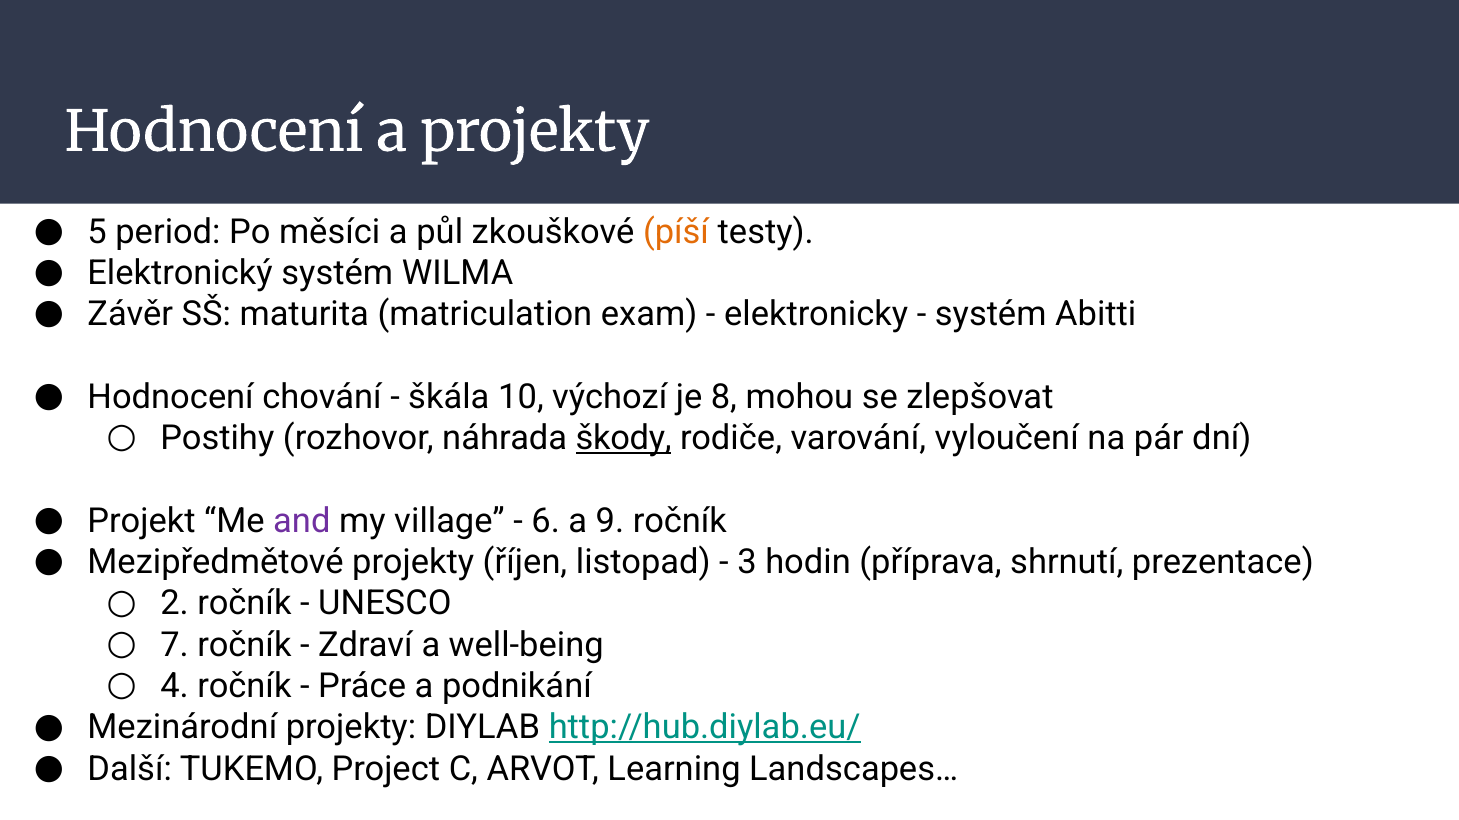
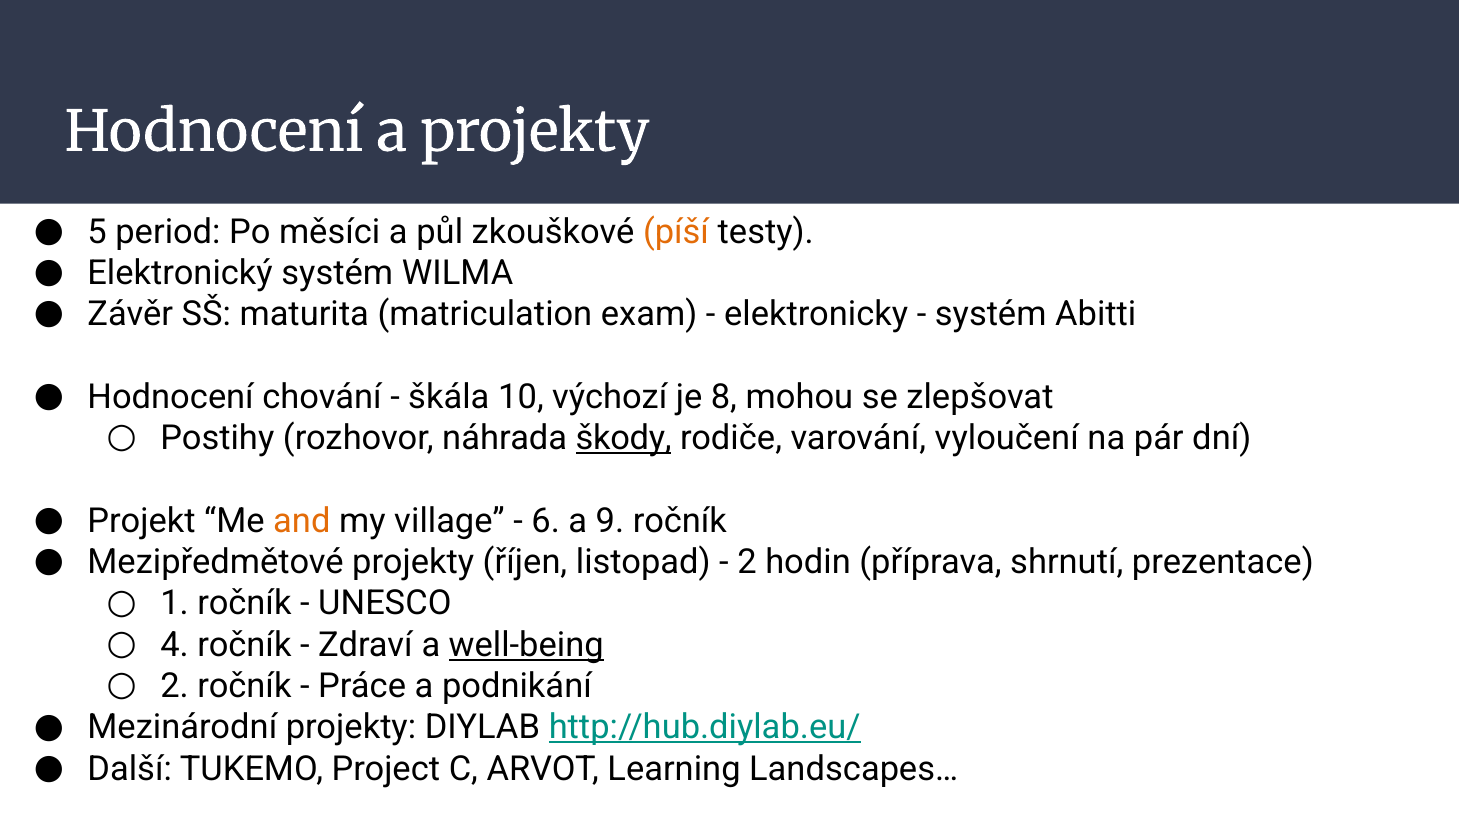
and colour: purple -> orange (302, 521)
3: 3 -> 2 (747, 563)
2: 2 -> 1 (175, 604)
7: 7 -> 4 (175, 645)
well-being underline: none -> present (526, 645)
4: 4 -> 2 (175, 687)
